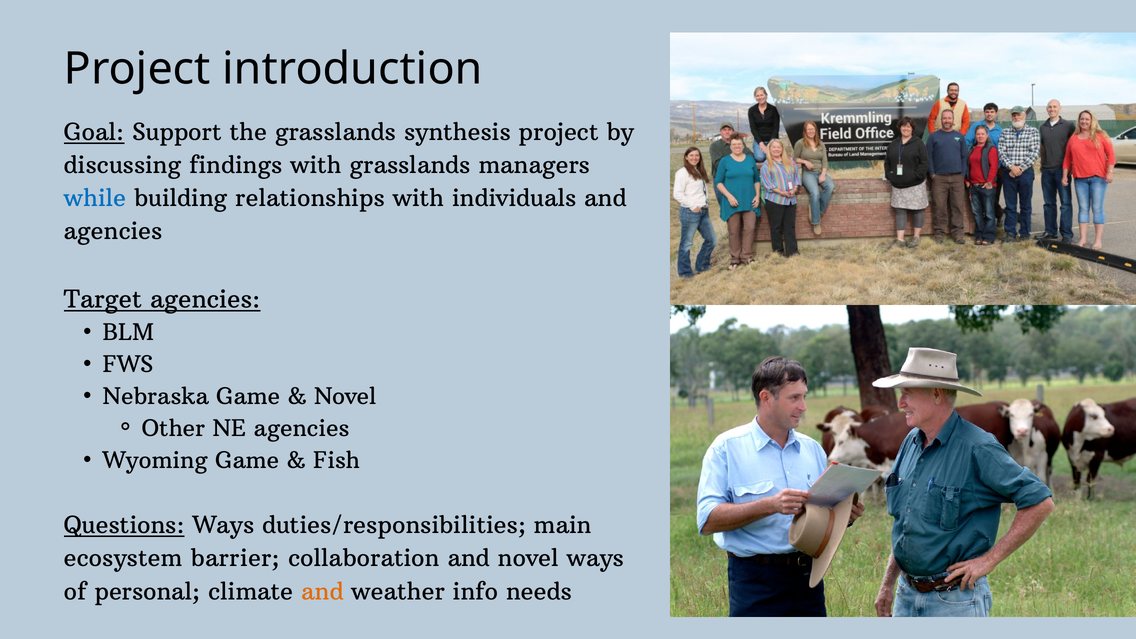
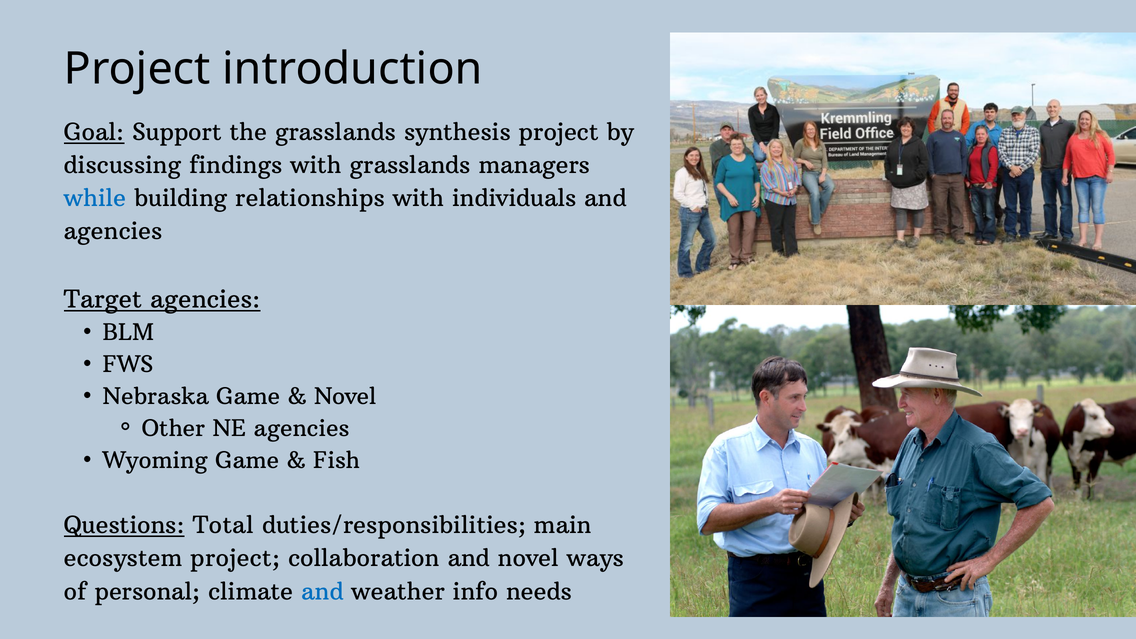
Questions Ways: Ways -> Total (223, 525)
ecosystem barrier: barrier -> project (235, 559)
and colour: orange -> blue (322, 592)
